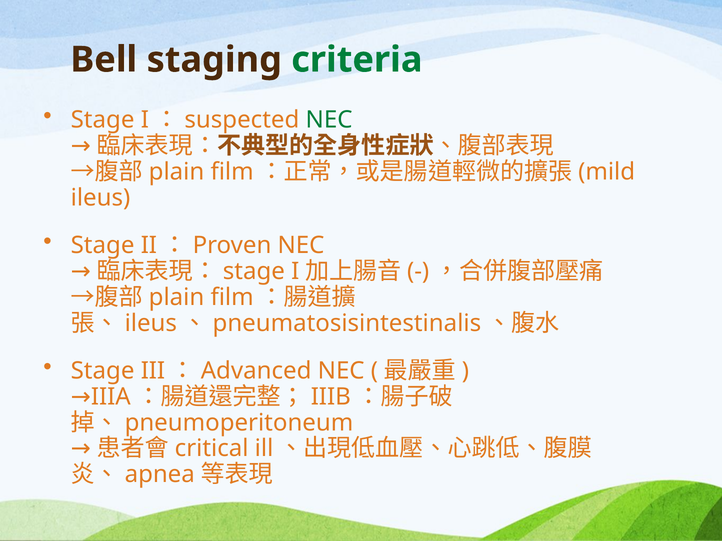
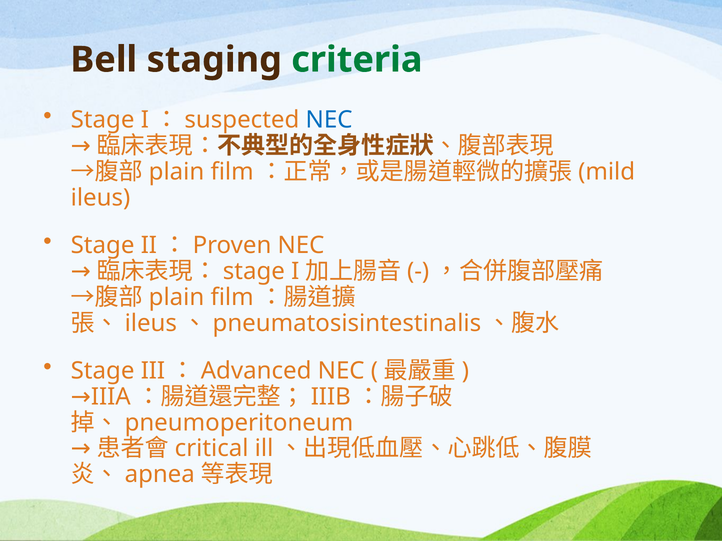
NEC colour: green -> blue (329, 120)
